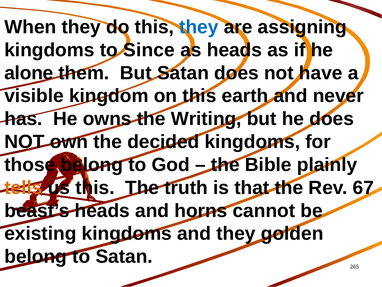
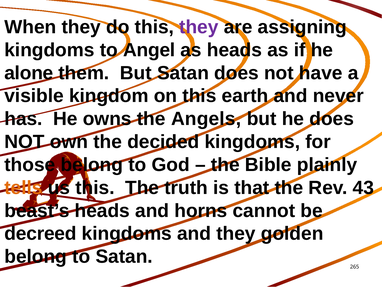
they colour: blue -> purple (199, 27)
Since: Since -> Angel (149, 50)
Writing: Writing -> Angels (206, 119)
67: 67 -> 43 (363, 187)
existing: existing -> decreed (40, 233)
